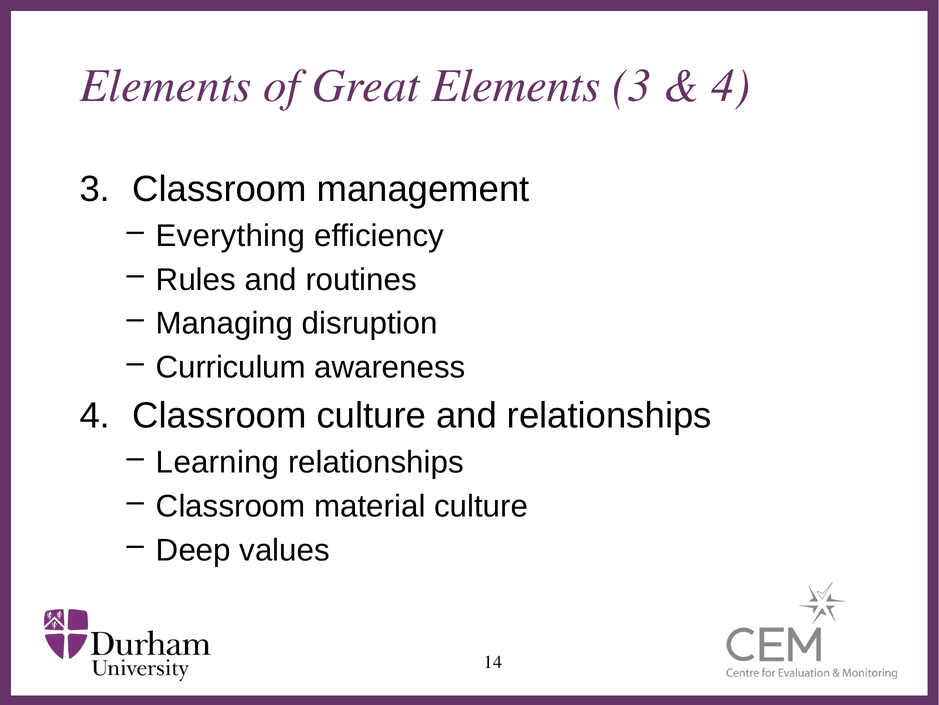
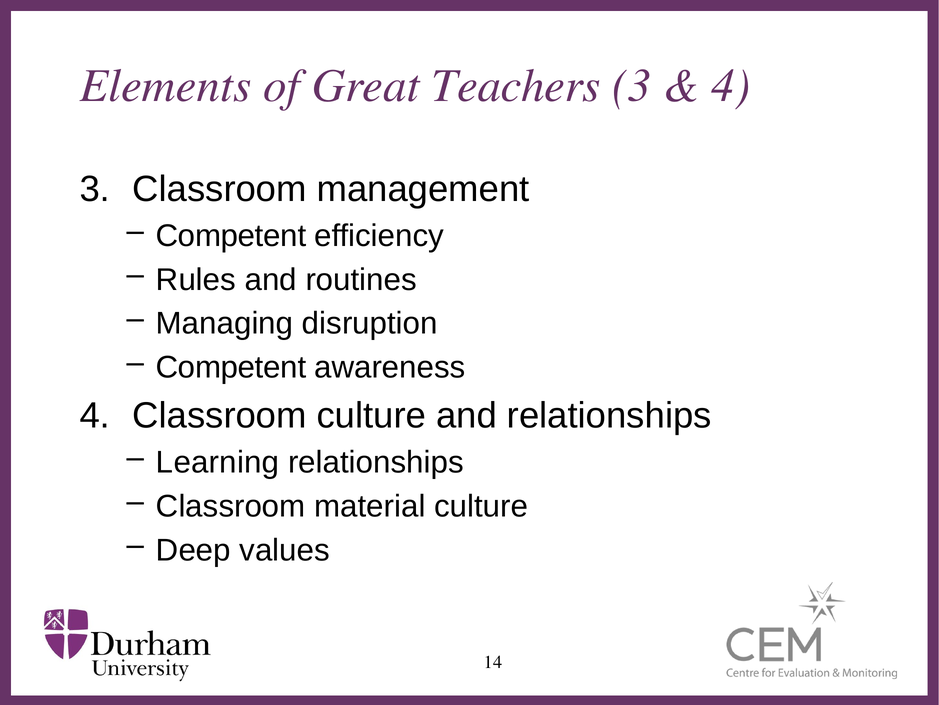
Great Elements: Elements -> Teachers (516, 85)
Everything: Everything -> Competent (231, 236)
Curriculum: Curriculum -> Competent (231, 367)
